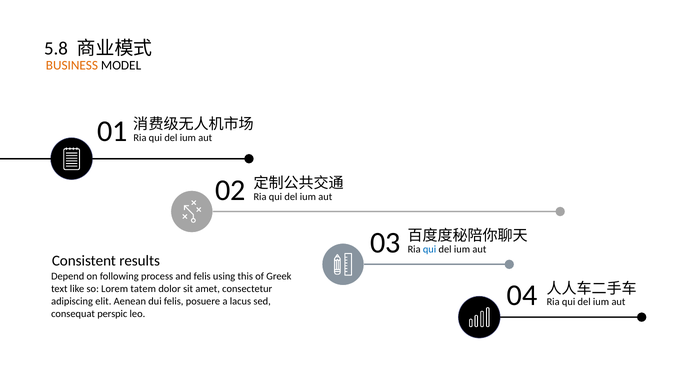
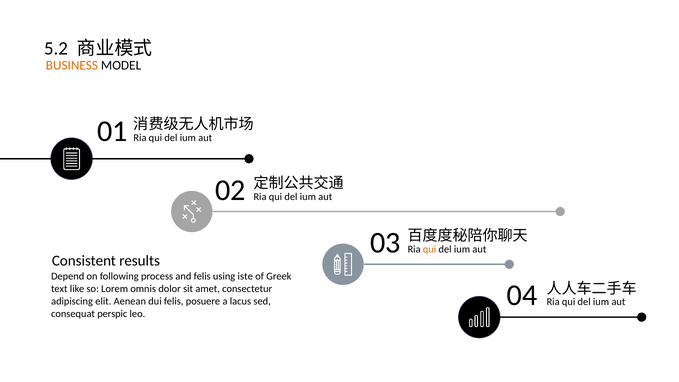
5.8: 5.8 -> 5.2 (56, 48)
qui colour: blue -> orange (430, 249)
this: this -> iste (245, 276)
tatem: tatem -> omnis (143, 289)
